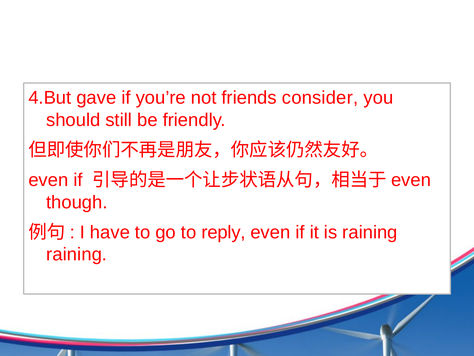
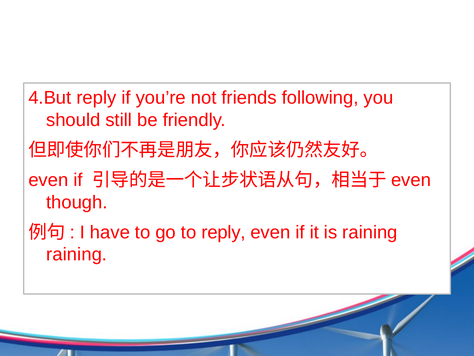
4.But gave: gave -> reply (96, 98)
consider: consider -> following (320, 98)
